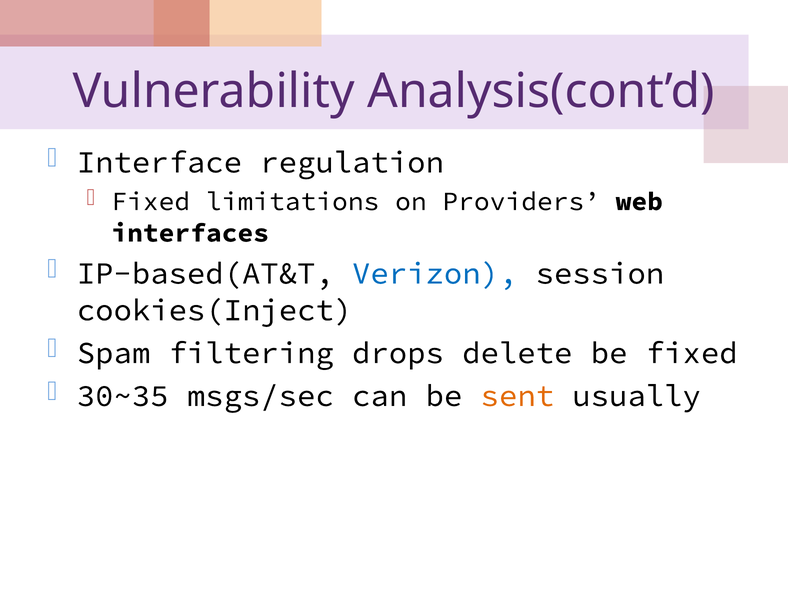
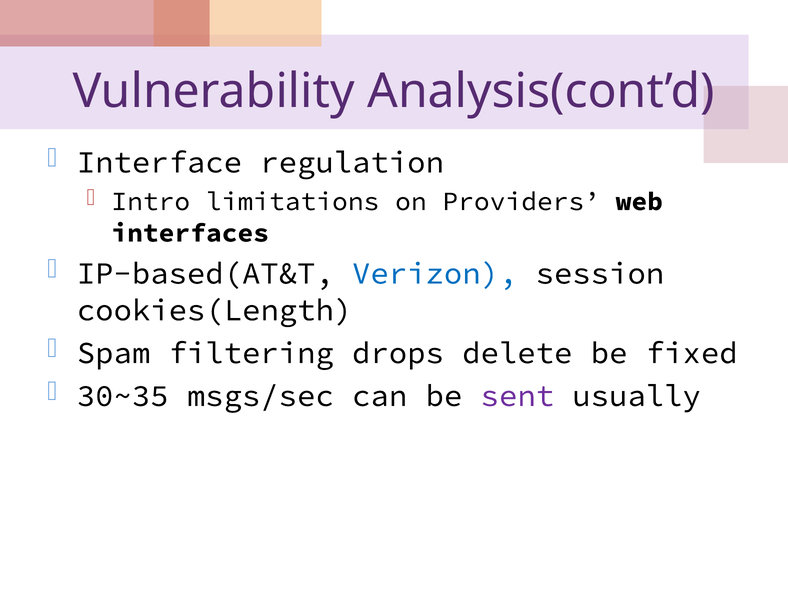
Fixed: Fixed -> Intro (151, 201)
cookies(Inject: cookies(Inject -> cookies(Length (215, 310)
sent colour: orange -> purple (517, 396)
